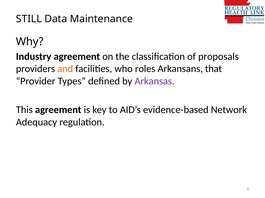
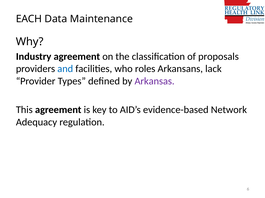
STILL: STILL -> EACH (29, 19)
and colour: orange -> blue (65, 69)
that: that -> lack (213, 69)
